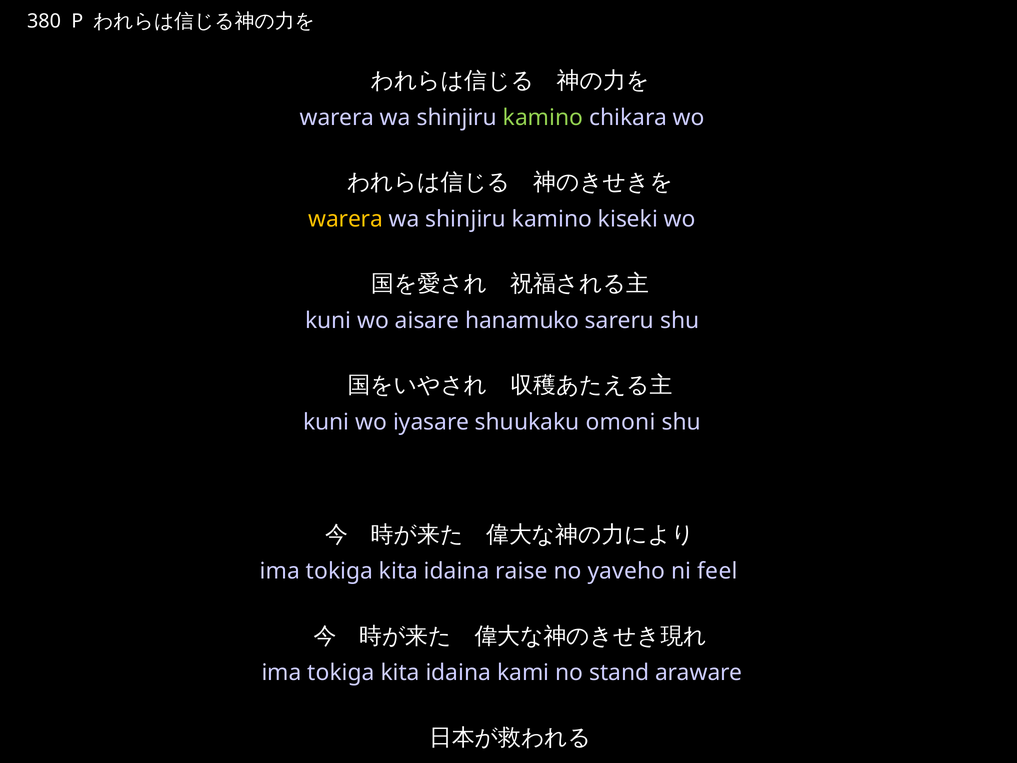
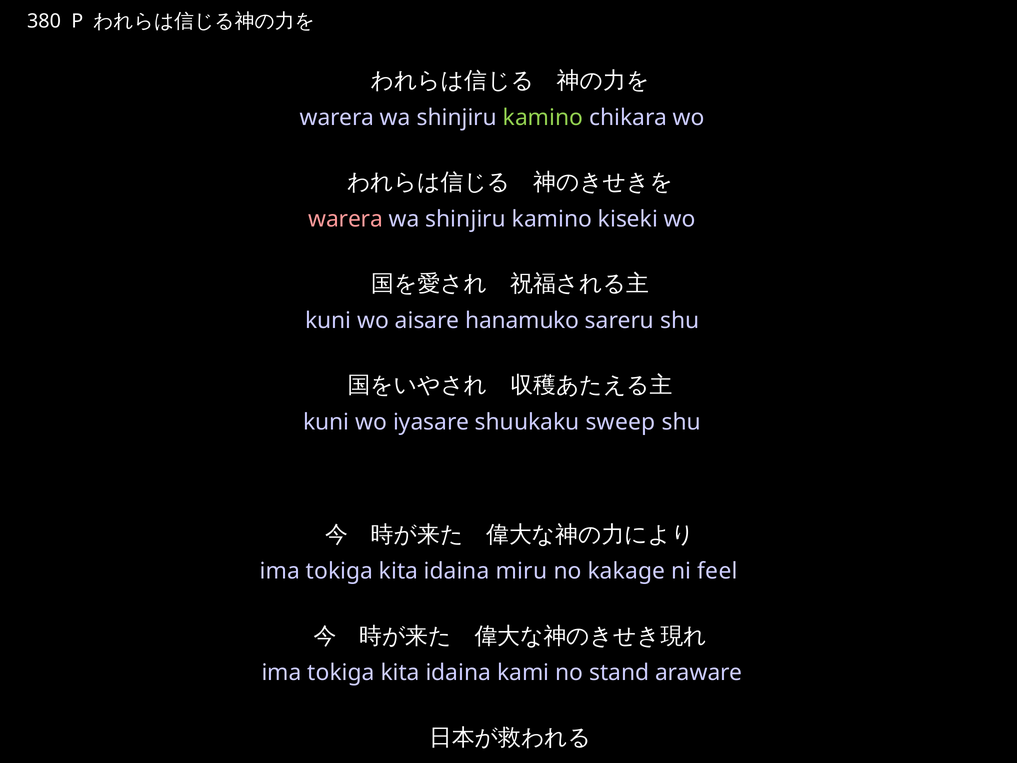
warera colour: yellow -> pink (346, 219)
omoni: omoni -> sweep (621, 422)
raise: raise -> miru (522, 571)
yaveho: yaveho -> kakage (626, 571)
